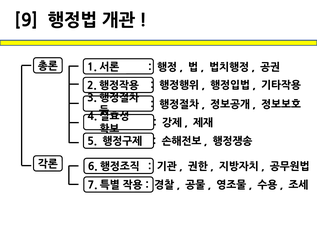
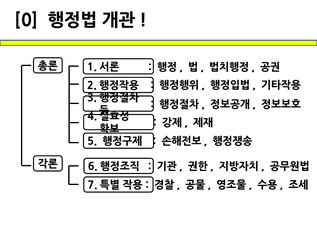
9: 9 -> 0 (26, 21)
